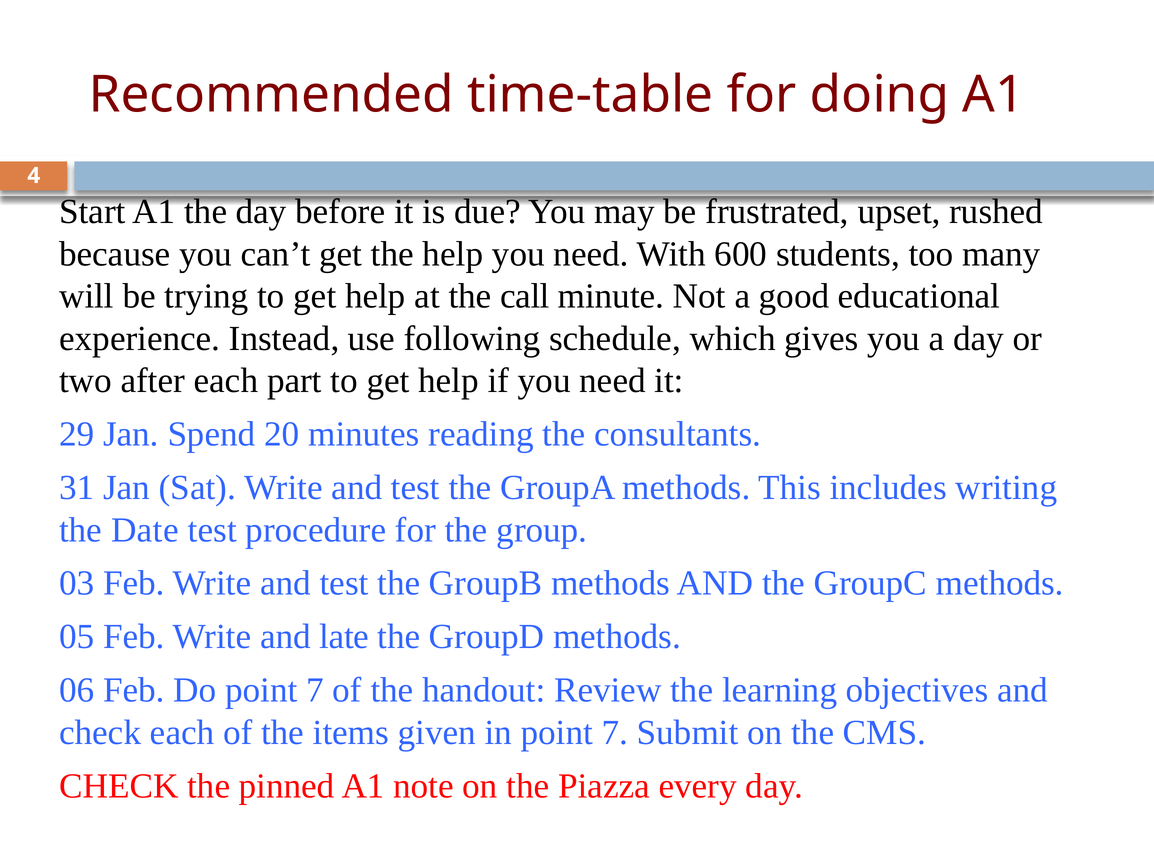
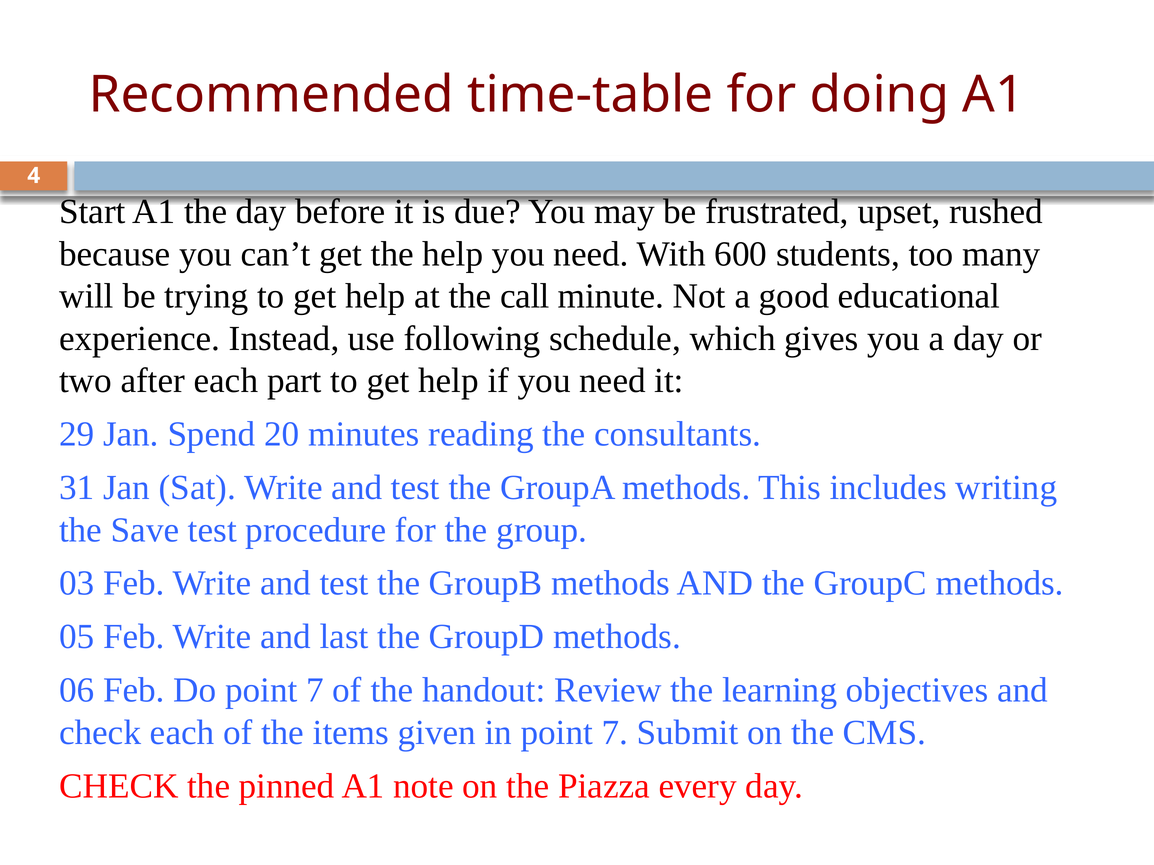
Date: Date -> Save (145, 530)
late: late -> last (344, 637)
